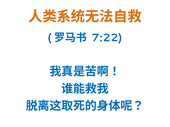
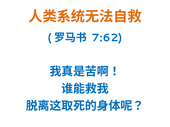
7:22: 7:22 -> 7:62 (107, 38)
